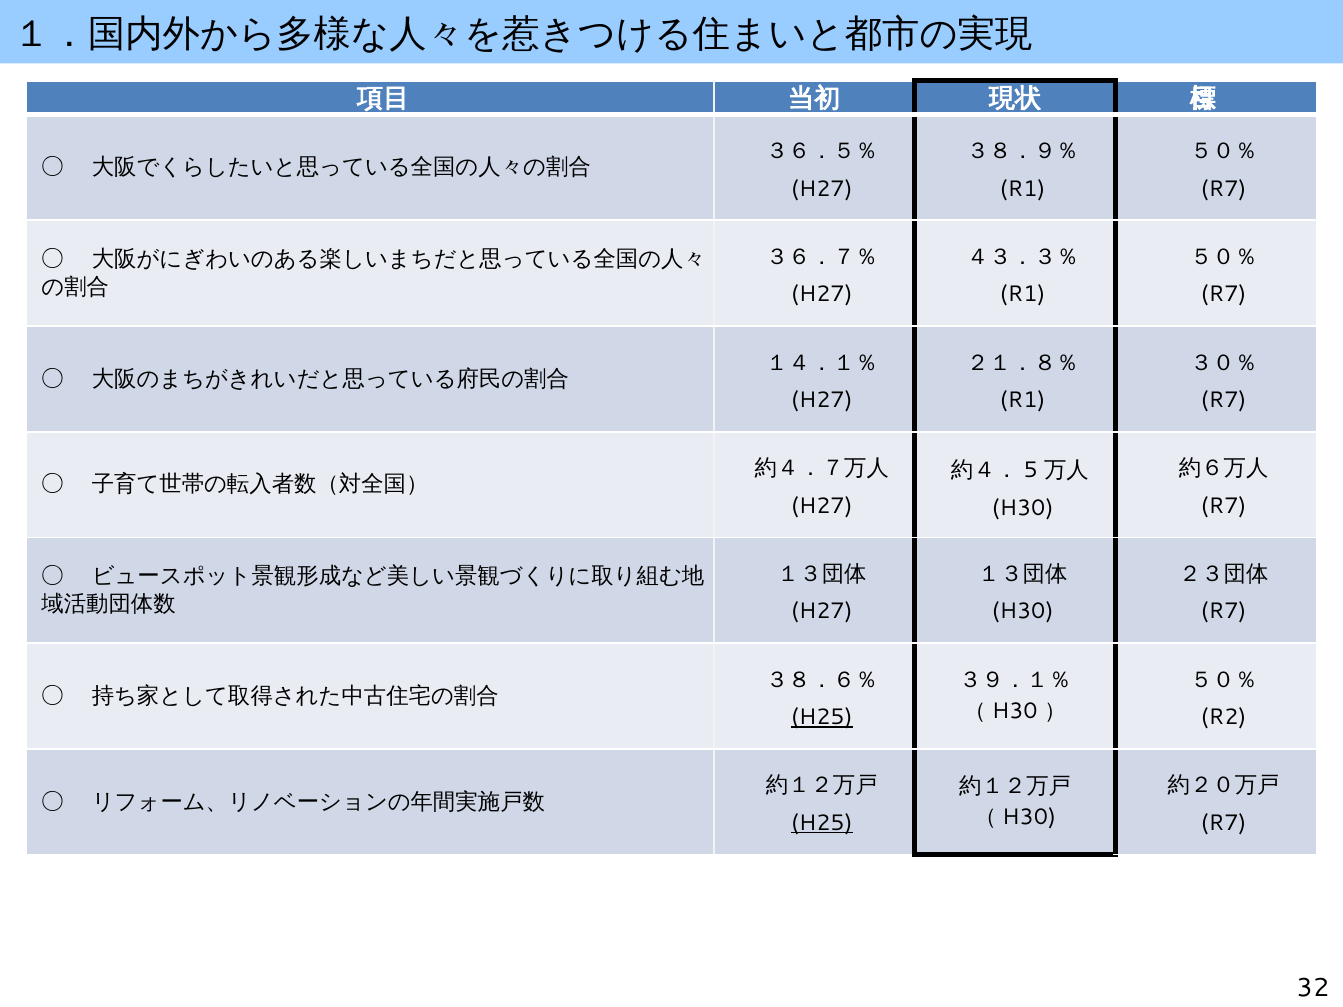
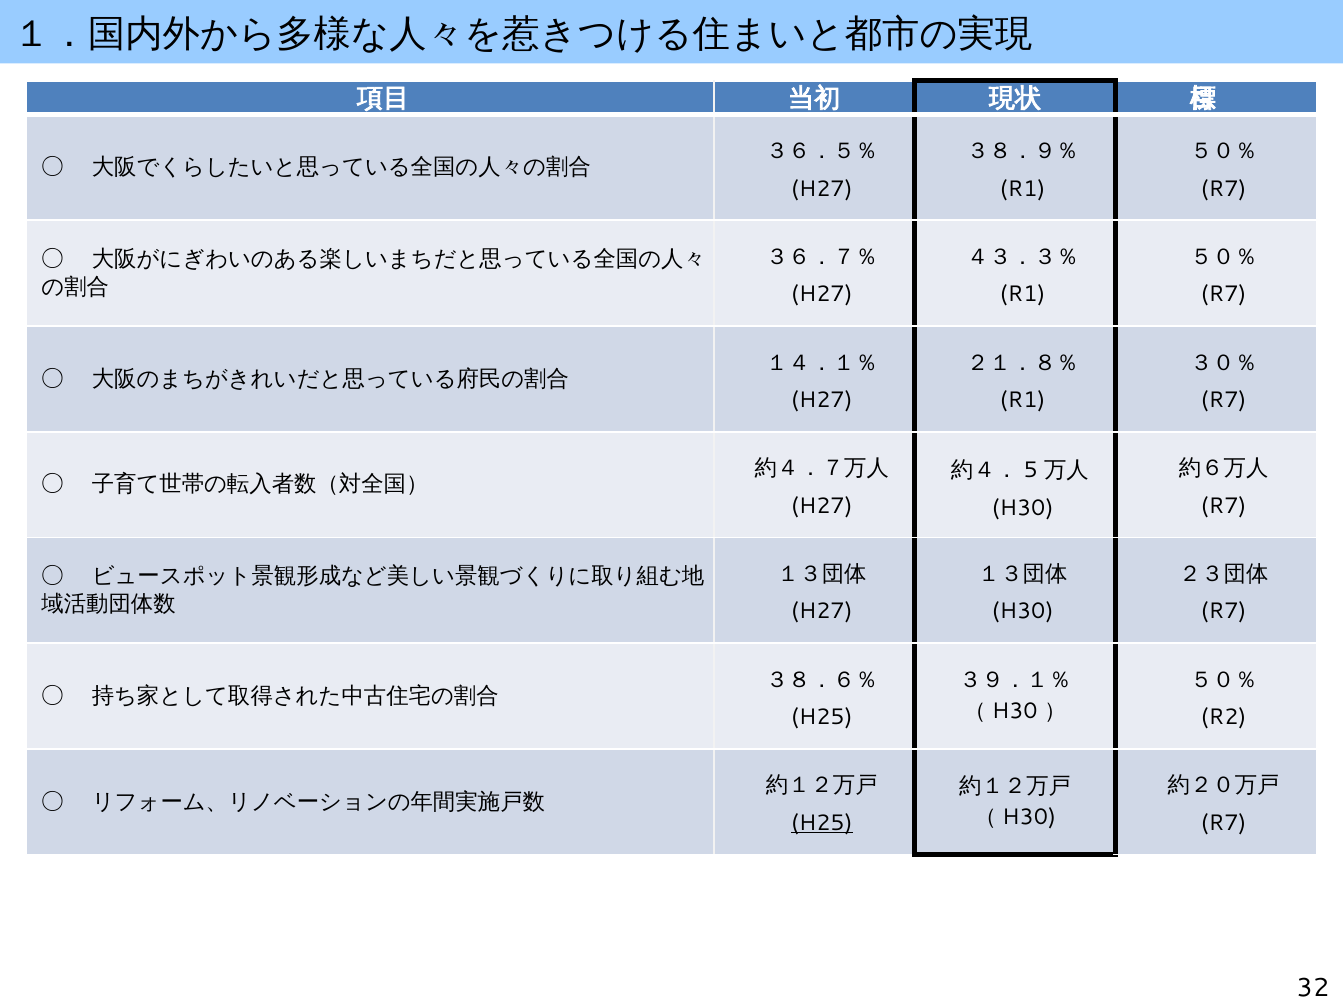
H25 underline: present -> none (822, 717)
